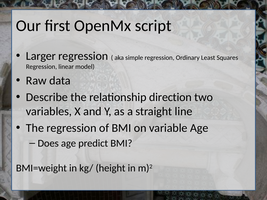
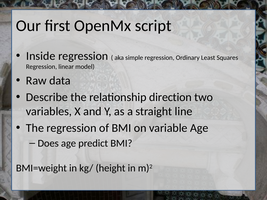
Larger: Larger -> Inside (41, 56)
